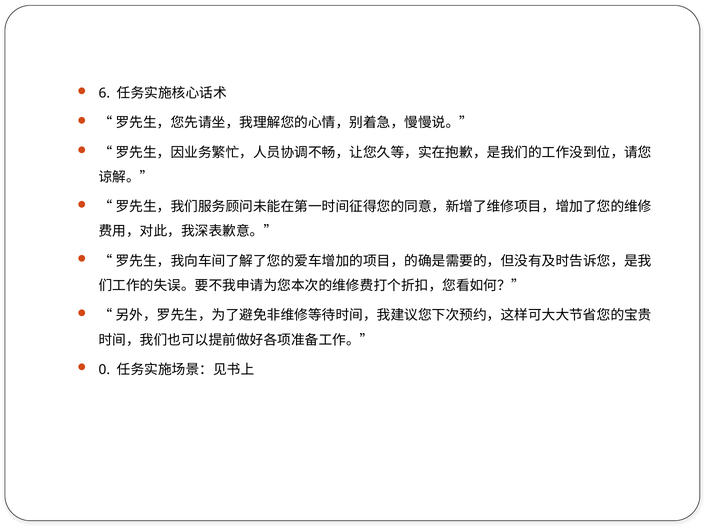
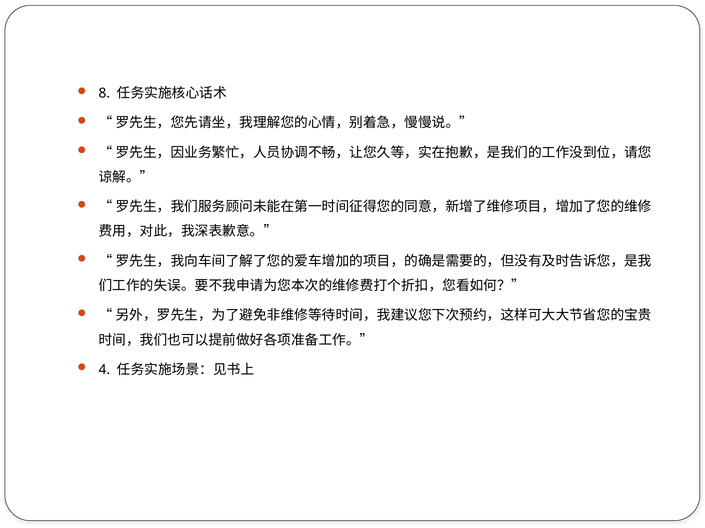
6: 6 -> 8 (104, 93)
0: 0 -> 4 (104, 370)
